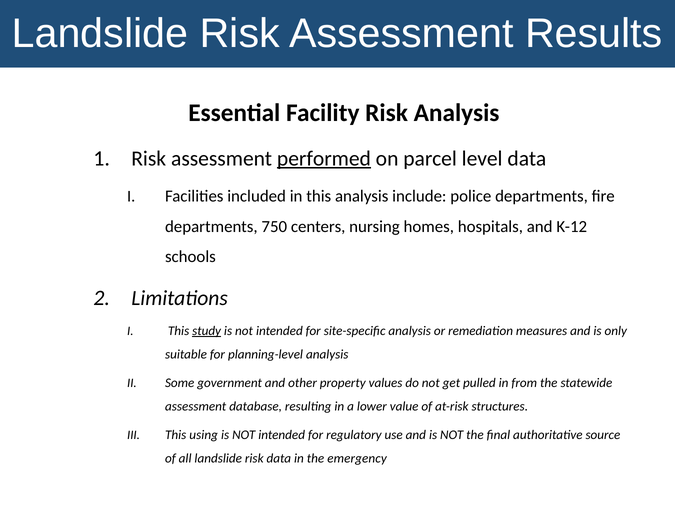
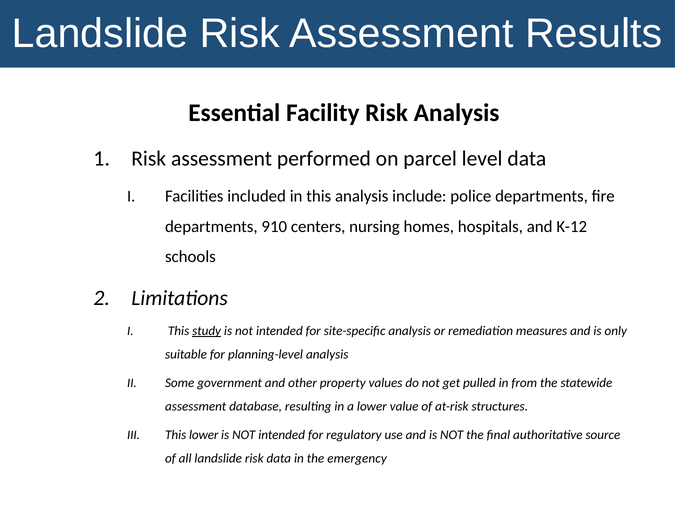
performed underline: present -> none (324, 158)
750: 750 -> 910 (274, 226)
This using: using -> lower (204, 434)
